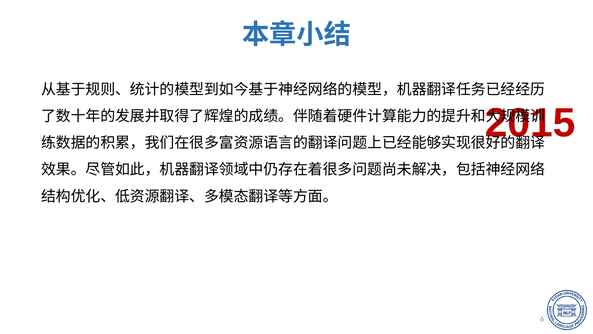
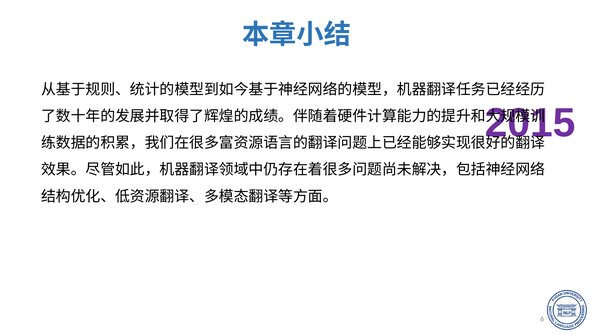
2015 colour: red -> purple (530, 123)
